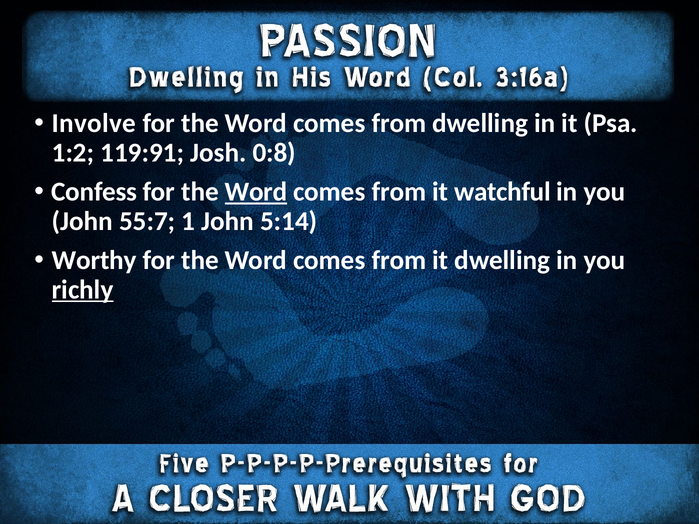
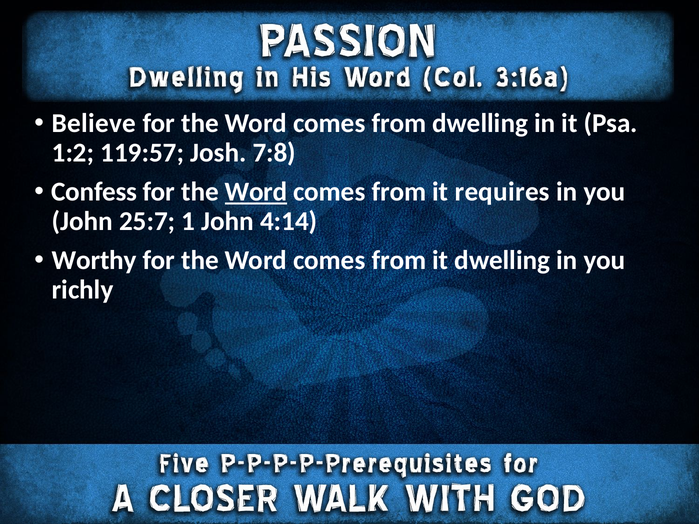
Involve: Involve -> Believe (94, 124)
119:91: 119:91 -> 119:57 (142, 153)
0:8: 0:8 -> 7:8 (274, 153)
watchful: watchful -> requires (502, 192)
55:7: 55:7 -> 25:7 (147, 221)
5:14: 5:14 -> 4:14 (289, 221)
richly underline: present -> none (83, 290)
